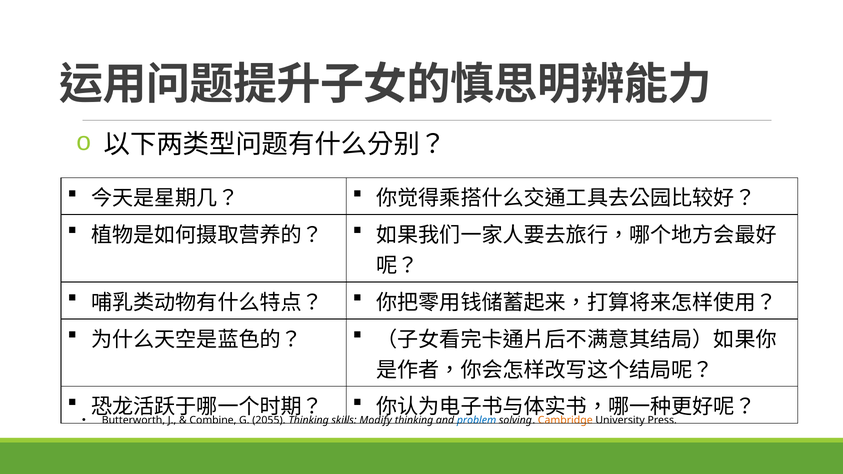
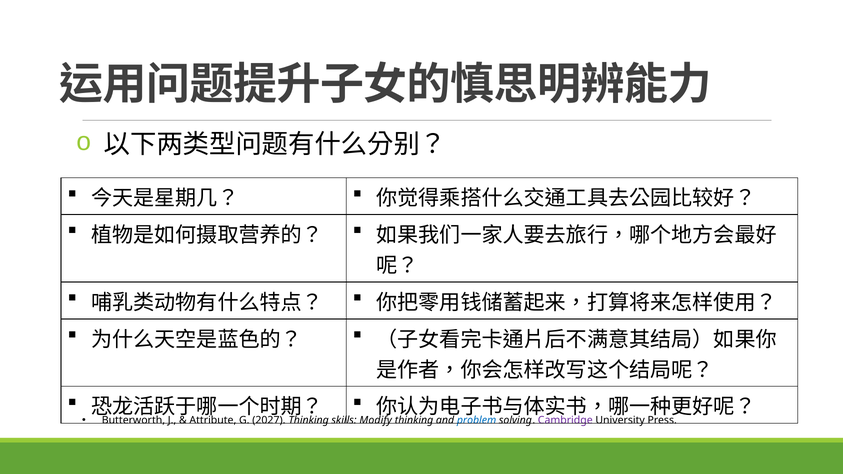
Combine: Combine -> Attribute (213, 421)
2055: 2055 -> 2027 (269, 421)
Cambridge colour: orange -> purple (565, 421)
